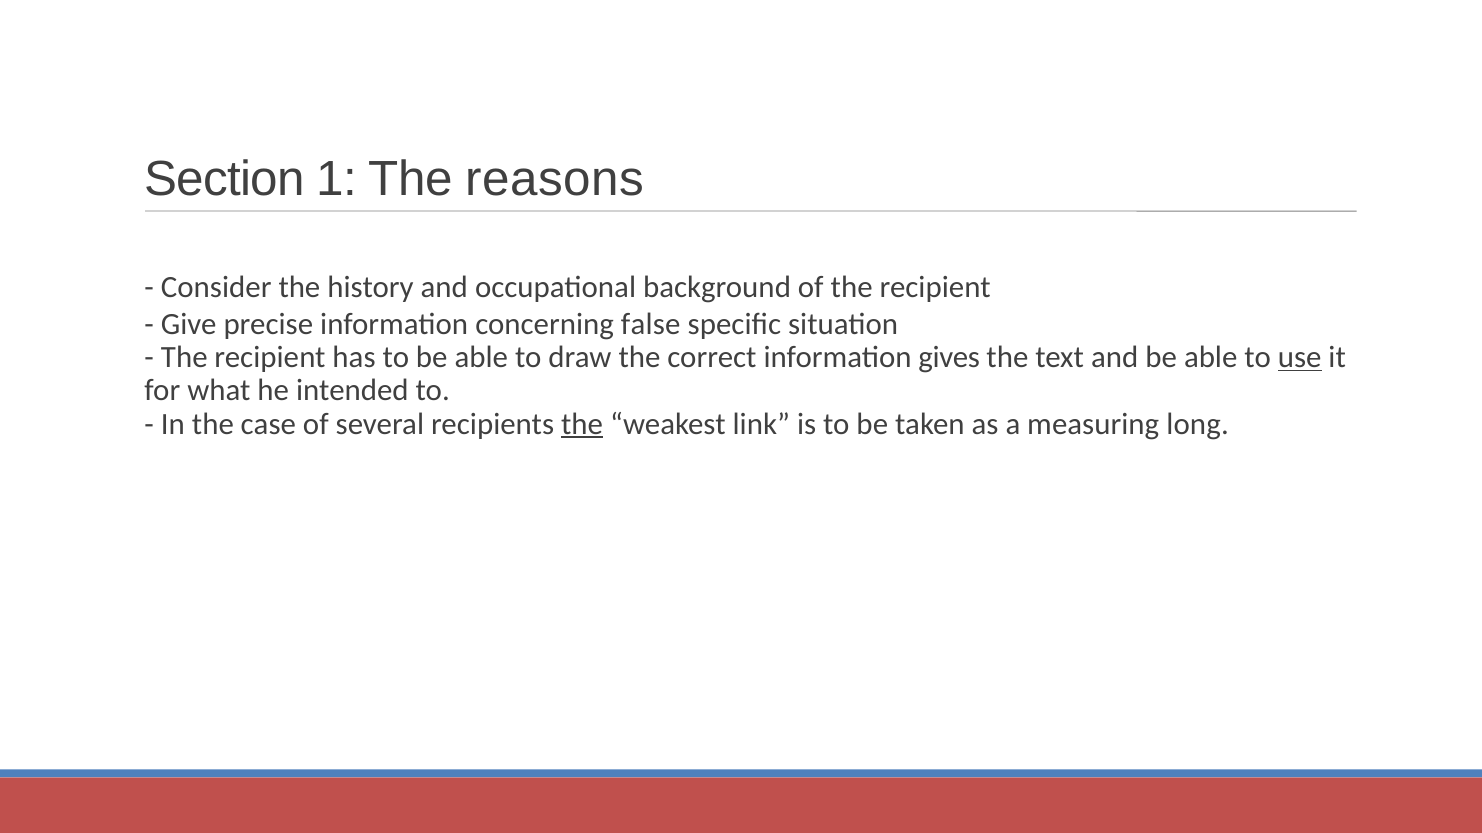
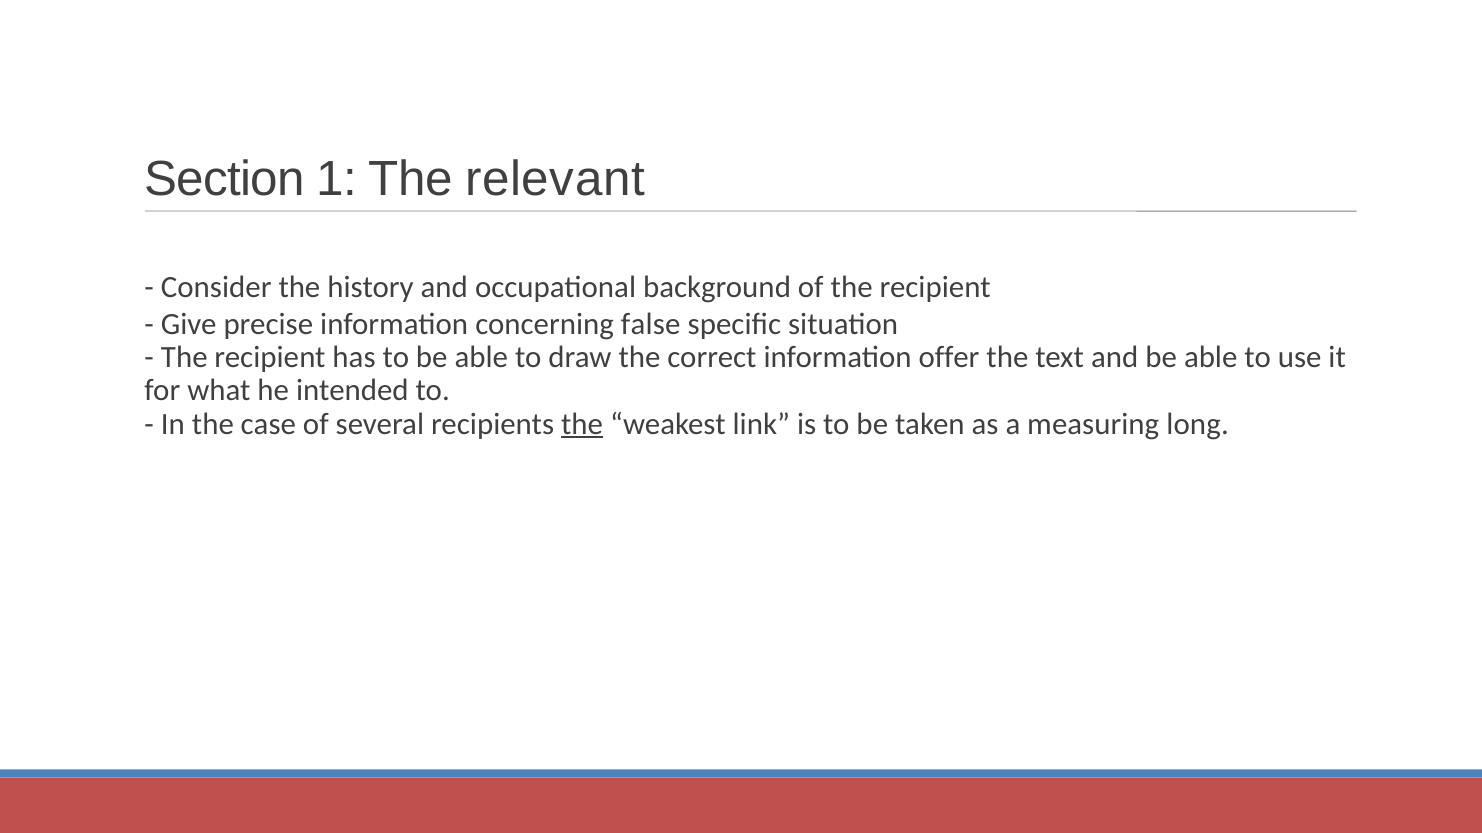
reasons: reasons -> relevant (555, 179)
gives: gives -> offer (949, 358)
use underline: present -> none (1300, 358)
